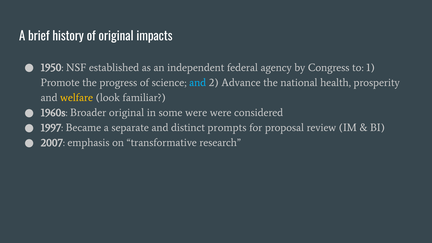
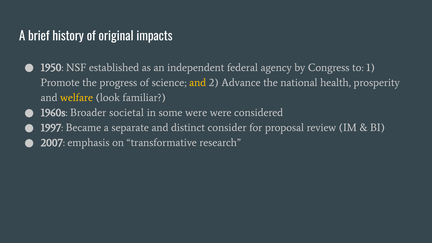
and colour: light blue -> yellow (198, 82)
Broader original: original -> societal (127, 113)
prompts: prompts -> consider (227, 128)
